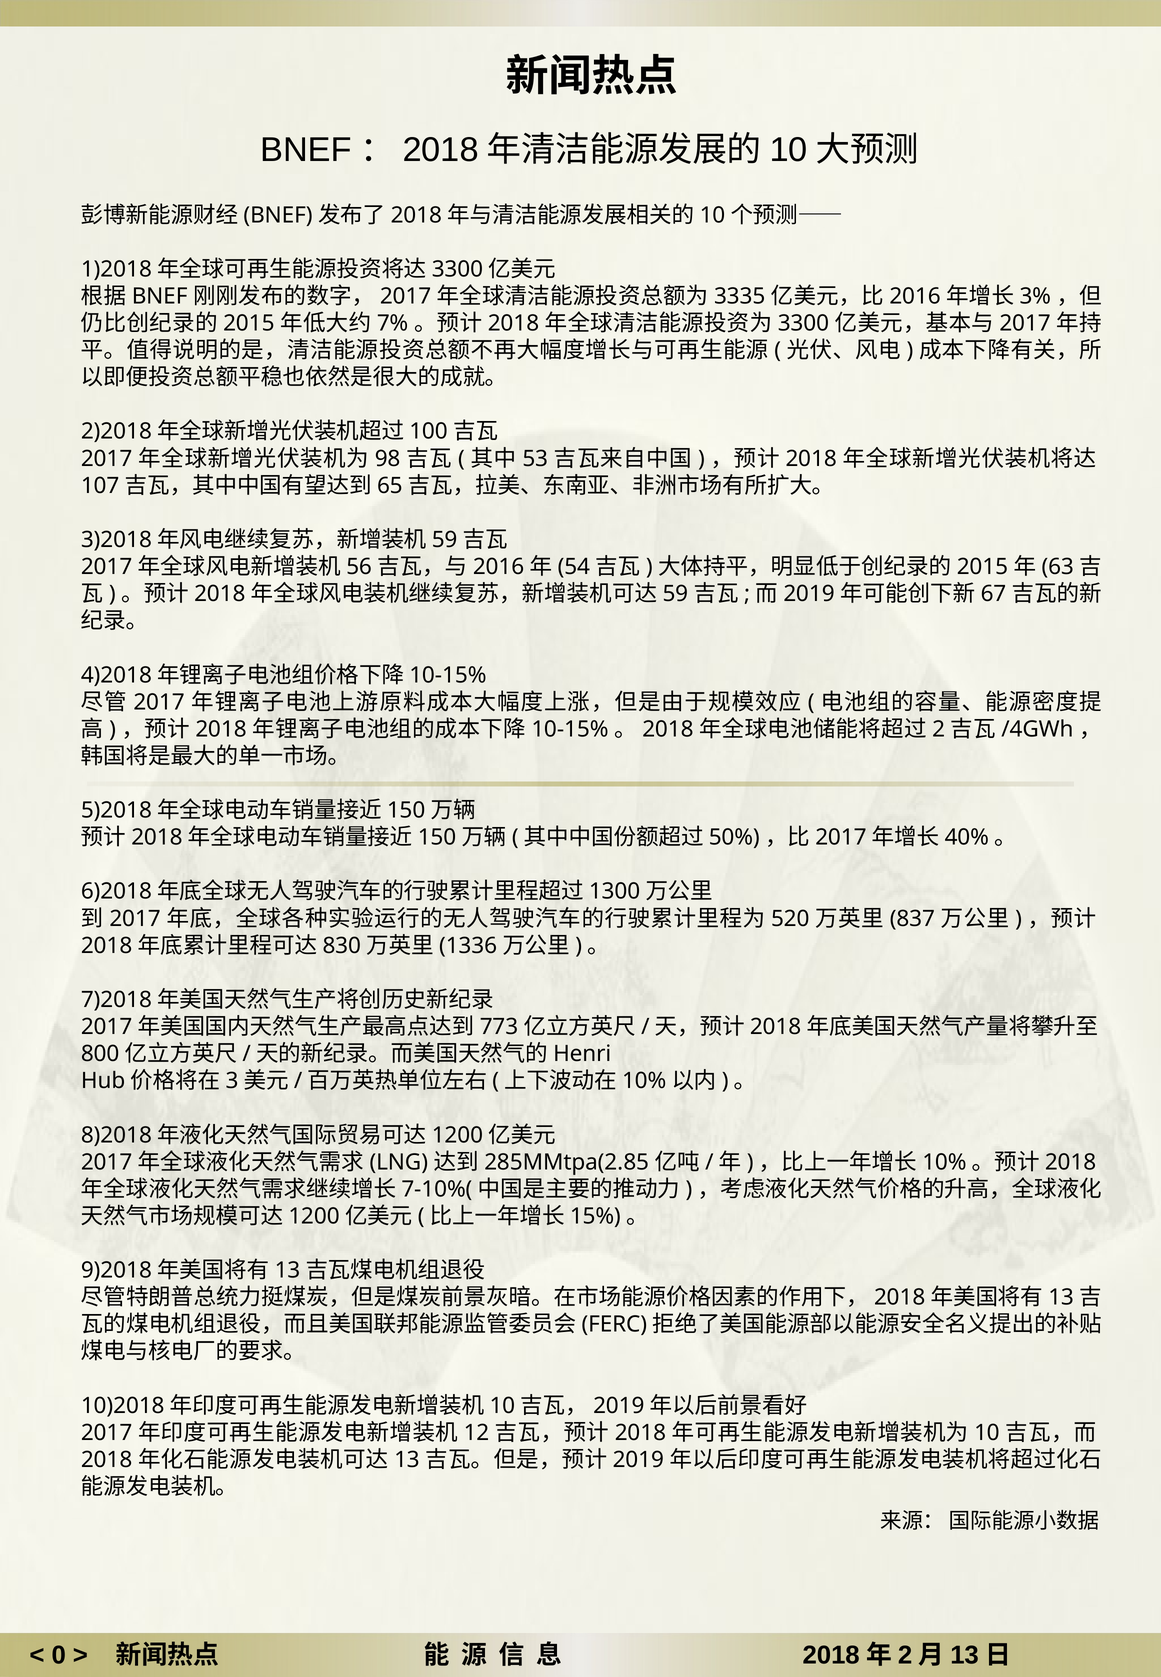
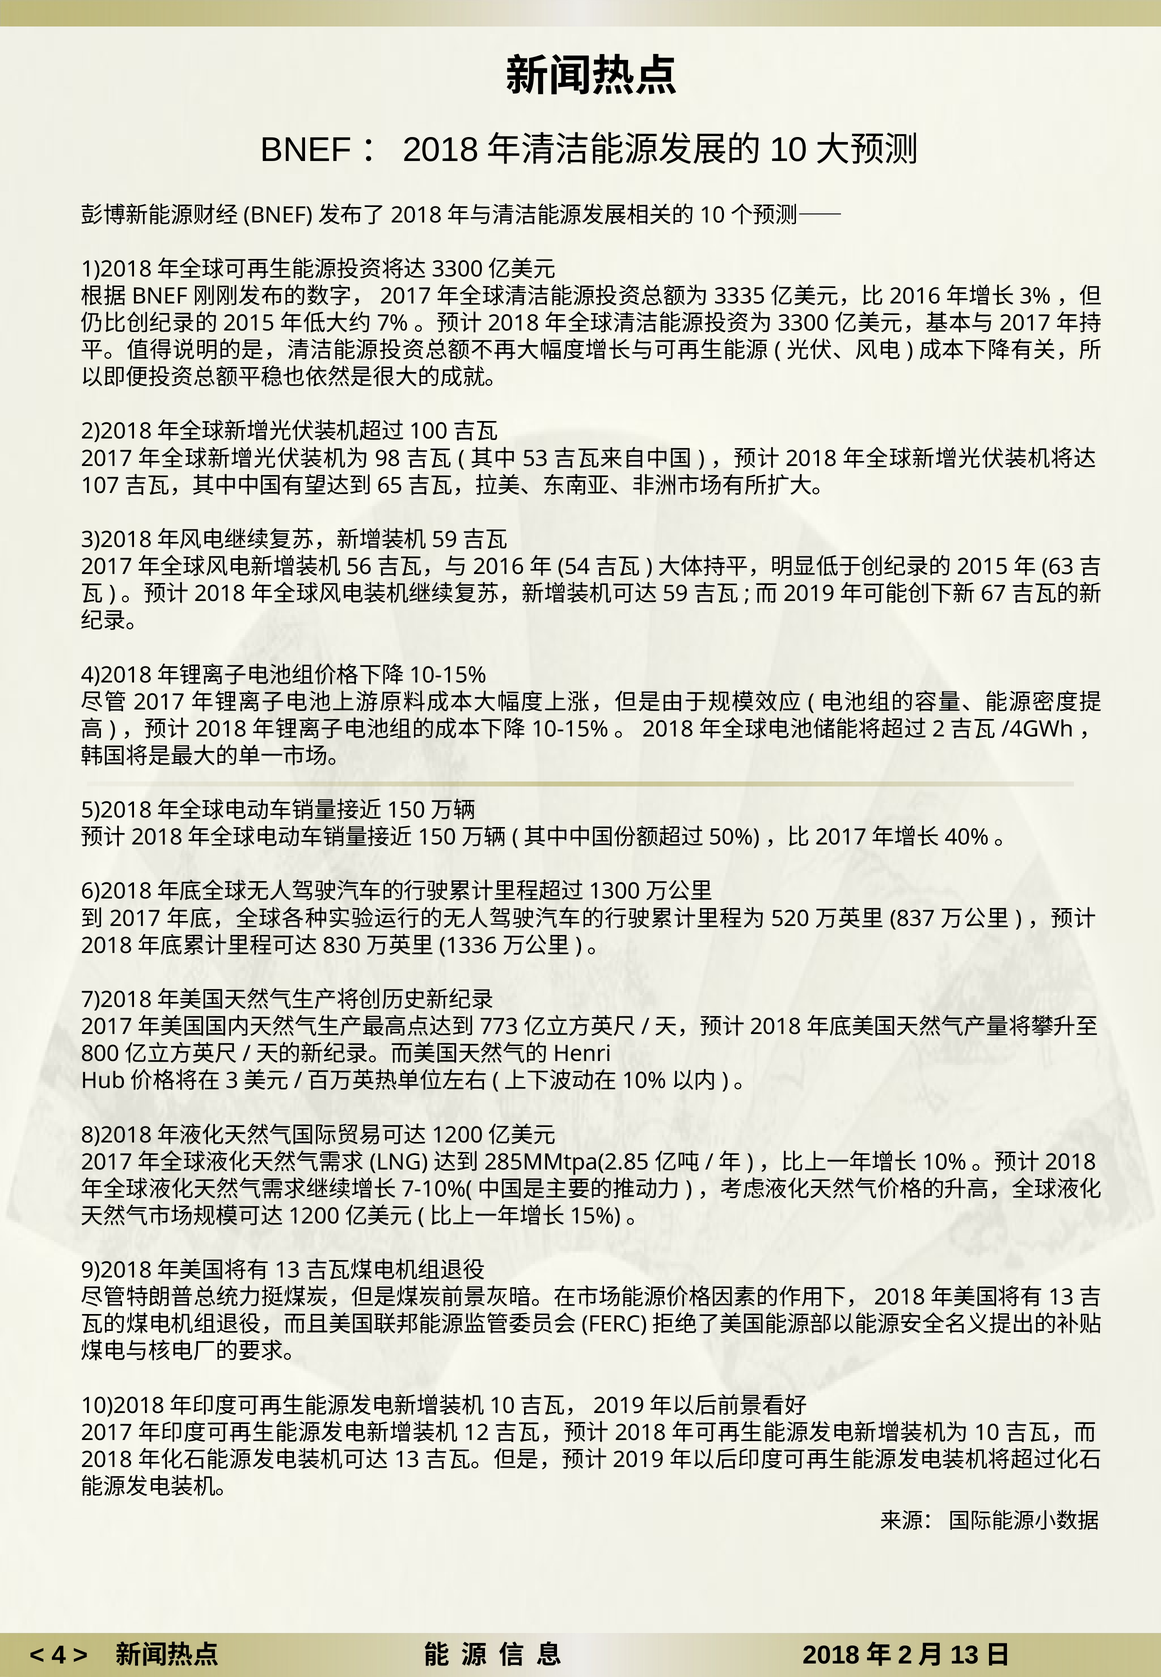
0: 0 -> 4 (59, 1655)
